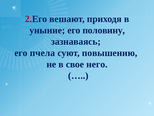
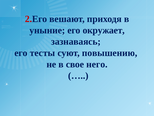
половину: половину -> окружает (104, 30)
пчела: пчела -> тесты (42, 53)
